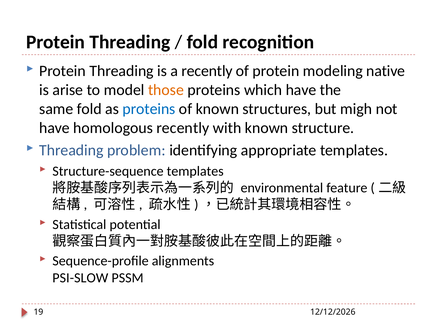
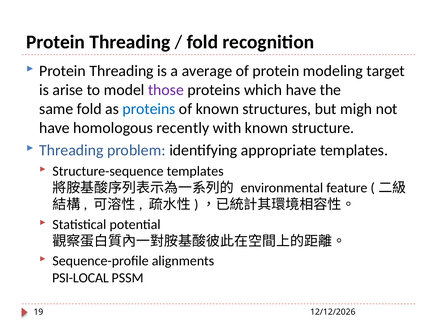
a recently: recently -> average (207, 71)
native: native -> target (386, 71)
those colour: orange -> purple (166, 90)
PSI-SLOW: PSI-SLOW -> PSI-LOCAL (80, 278)
